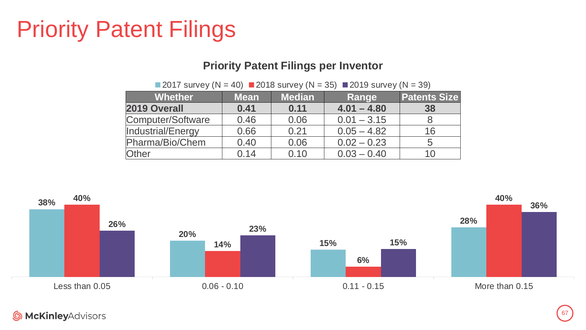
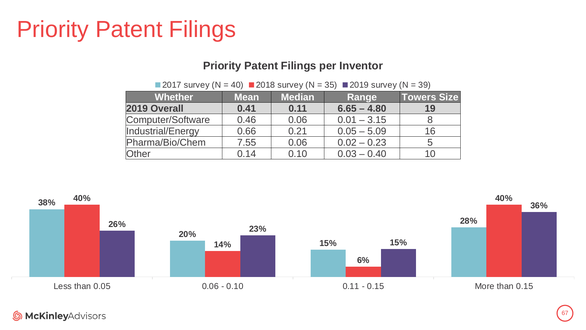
Patents: Patents -> Towers (419, 97)
4.01: 4.01 -> 6.65 (347, 108)
38: 38 -> 19 (430, 108)
4.82: 4.82 -> 5.09 (377, 131)
Pharma/Bio/Chem 0.40: 0.40 -> 7.55 (247, 142)
